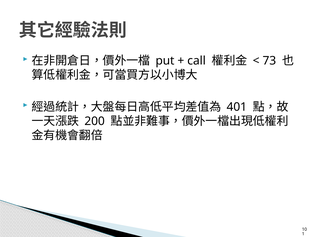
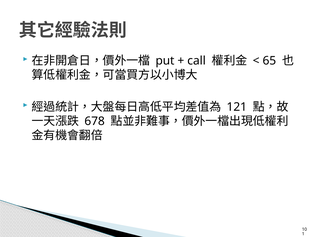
73: 73 -> 65 (269, 61)
401: 401 -> 121 (237, 107)
200: 200 -> 678 (95, 121)
